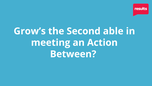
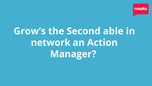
meeting: meeting -> network (51, 42)
Between: Between -> Manager (73, 54)
